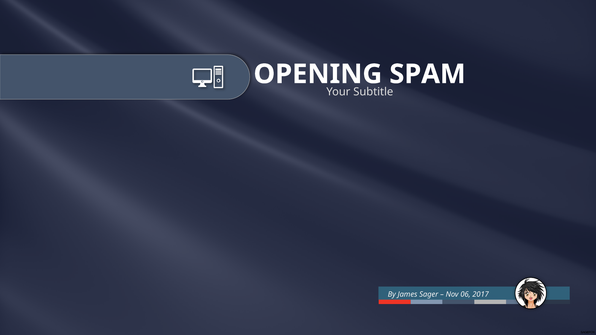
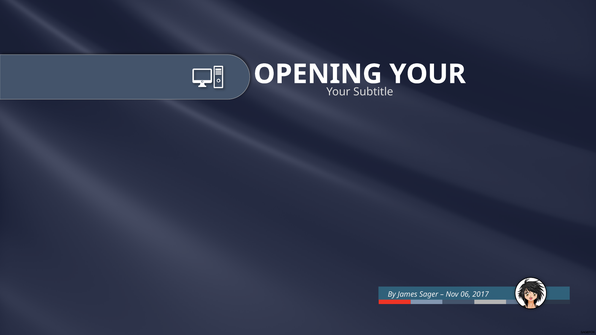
SPAM: SPAM -> YOUR (428, 74)
